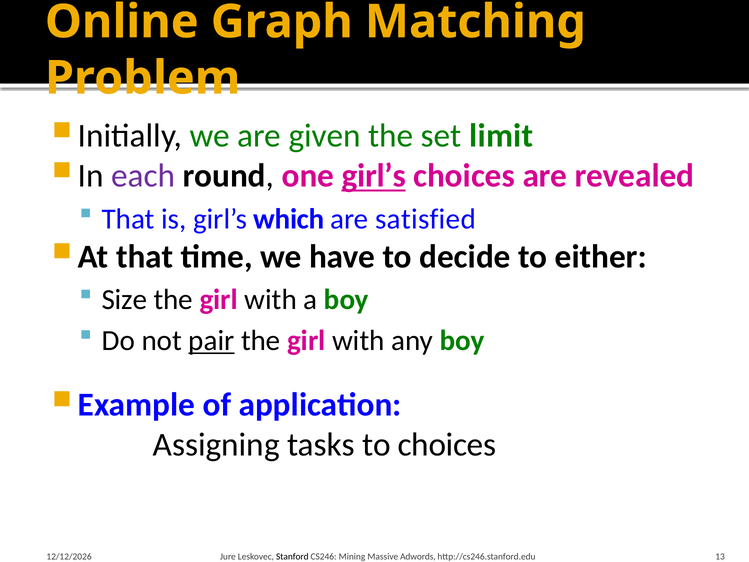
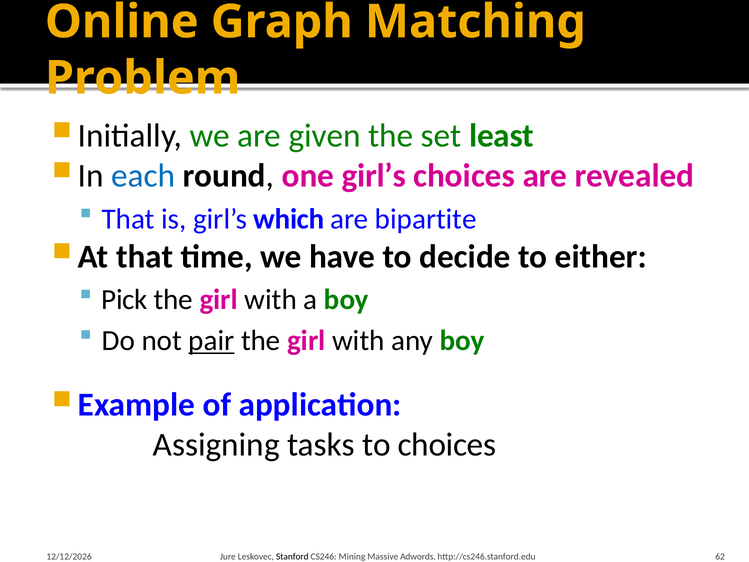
limit: limit -> least (502, 136)
each colour: purple -> blue (143, 176)
girl’s underline: present -> none (374, 176)
satisfied: satisfied -> bipartite (426, 219)
Size: Size -> Pick (125, 300)
13: 13 -> 62 (720, 557)
